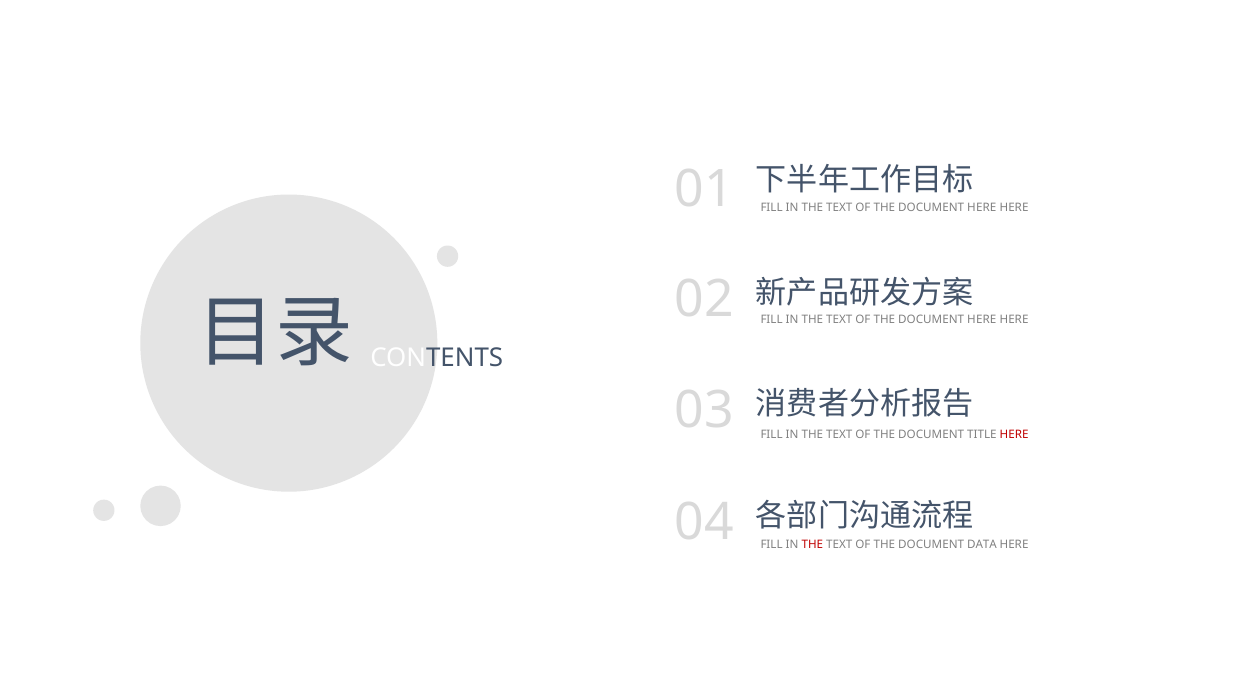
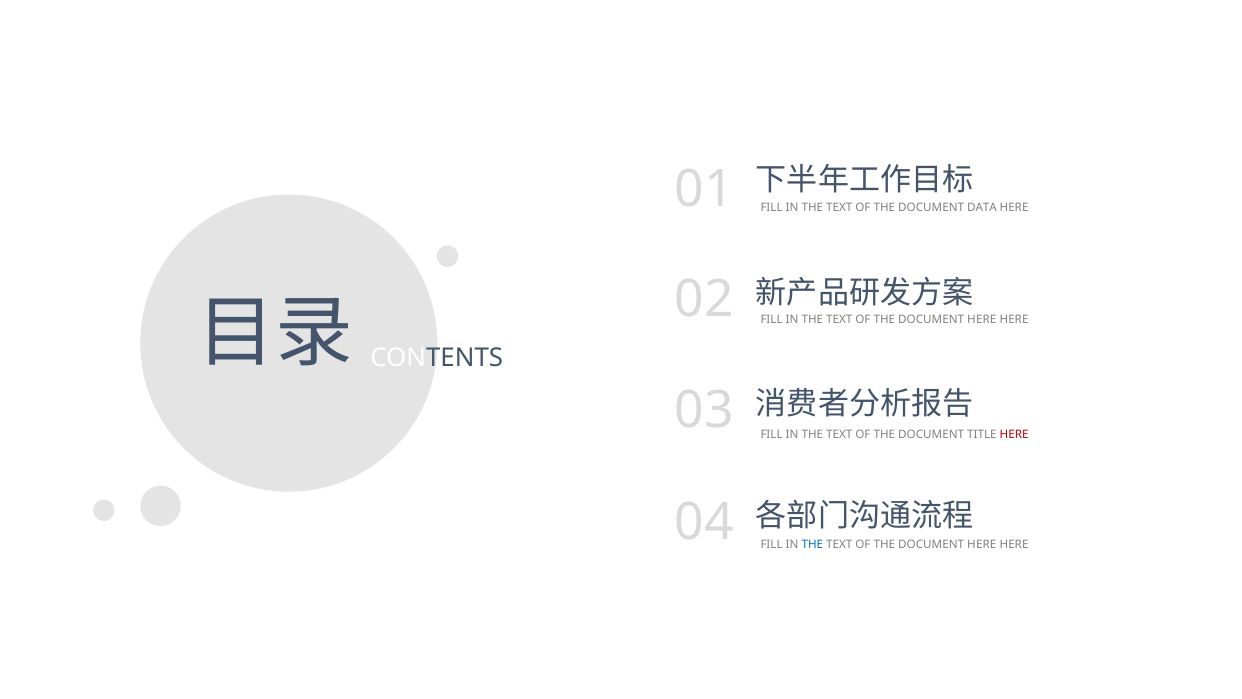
HERE: HERE -> DATA (982, 207)
THE colour: red -> blue (812, 545)
DATA: DATA -> HERE (982, 545)
